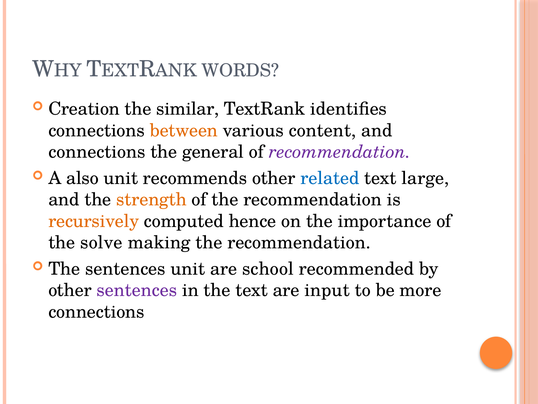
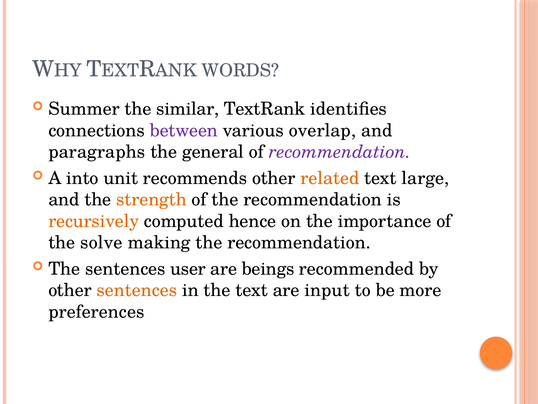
Creation: Creation -> Summer (84, 109)
between colour: orange -> purple (184, 130)
content: content -> overlap (322, 130)
connections: connections -> paragraphs (97, 152)
also: also -> into (82, 178)
related colour: blue -> orange (330, 178)
sentences unit: unit -> user (188, 268)
school: school -> beings (268, 268)
sentences colour: purple -> orange (137, 290)
connections: connections -> preferences (96, 311)
